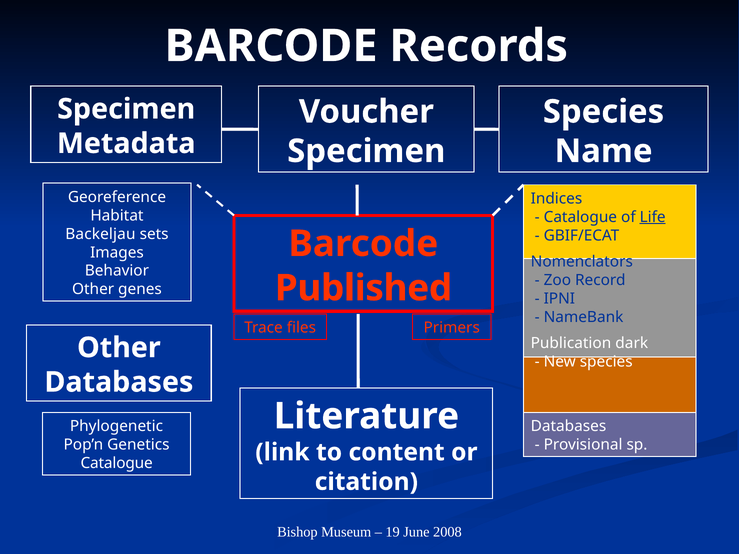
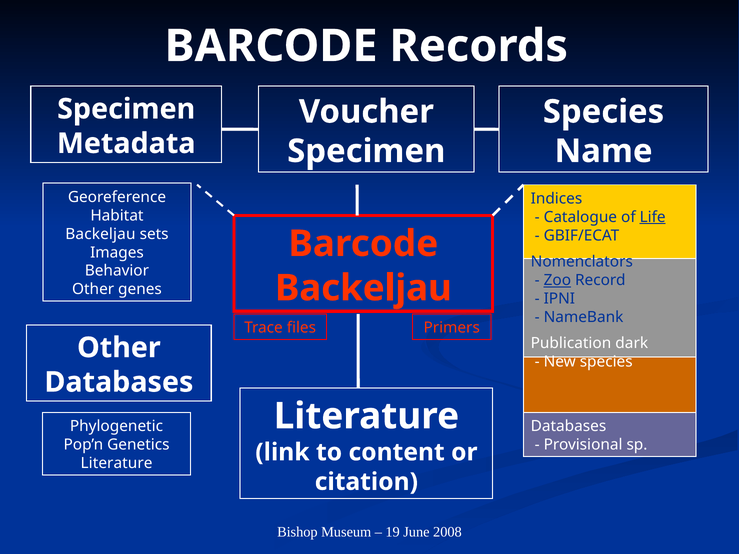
Zoo underline: none -> present (557, 280)
Published: Published -> Backeljau (363, 288)
Catalogue: Catalogue -> Literature (117, 464)
